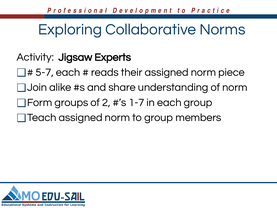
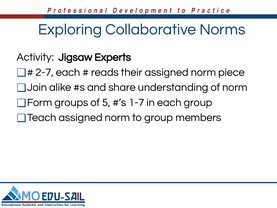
5-7: 5-7 -> 2-7 (45, 72)
2: 2 -> 5 (106, 102)
